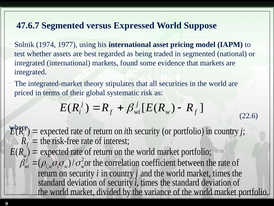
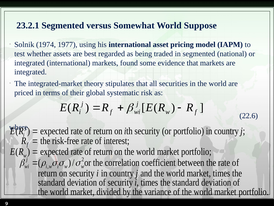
47.6.7: 47.6.7 -> 23.2.1 (28, 25)
Expressed: Expressed -> Somewhat (134, 25)
